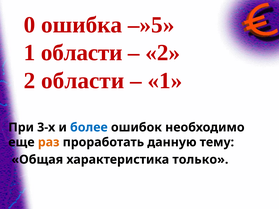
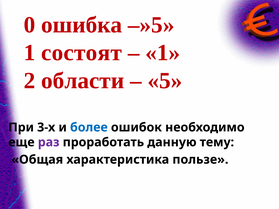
1 области: области -> состоят (81, 53)
2: 2 -> 1 (163, 53)
1: 1 -> 5 (165, 81)
раз colour: orange -> purple (49, 142)
только: только -> пользе (200, 160)
